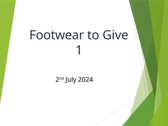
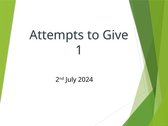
Footwear: Footwear -> Attempts (57, 35)
